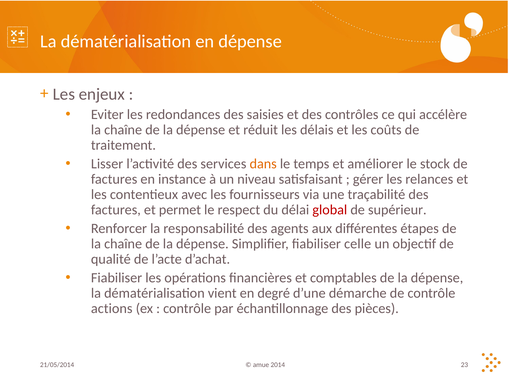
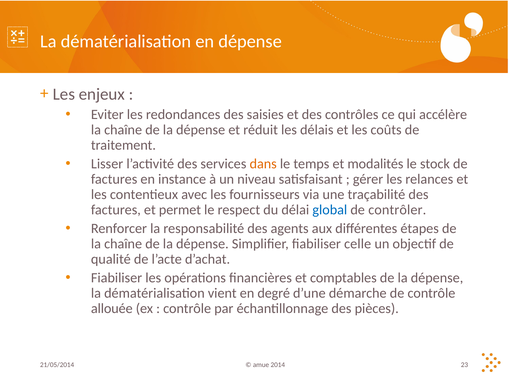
améliorer: améliorer -> modalités (375, 164)
global colour: red -> blue (330, 210)
supérieur: supérieur -> contrôler (397, 210)
actions: actions -> allouée (112, 308)
